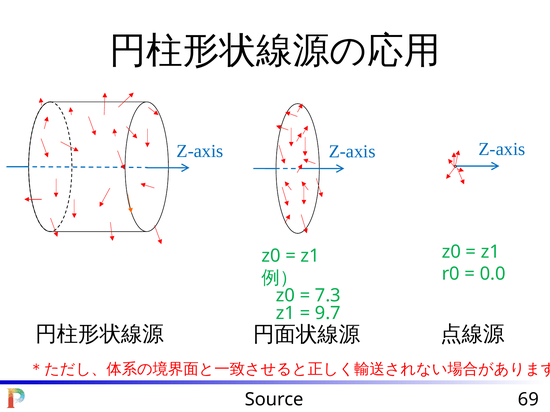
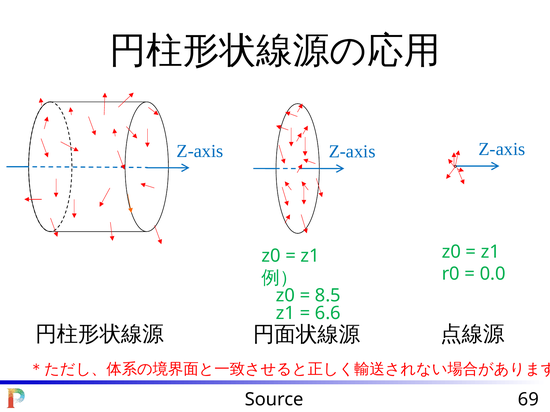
7.3: 7.3 -> 8.5 (328, 296)
9.7: 9.7 -> 6.6 (328, 314)
